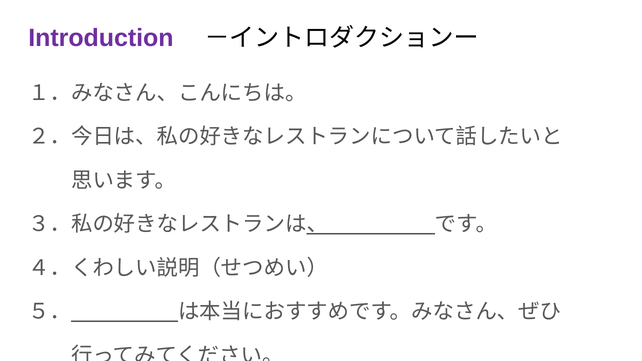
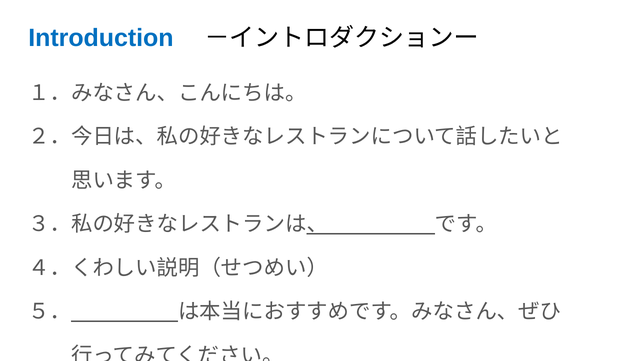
Introduction colour: purple -> blue (101, 38)
